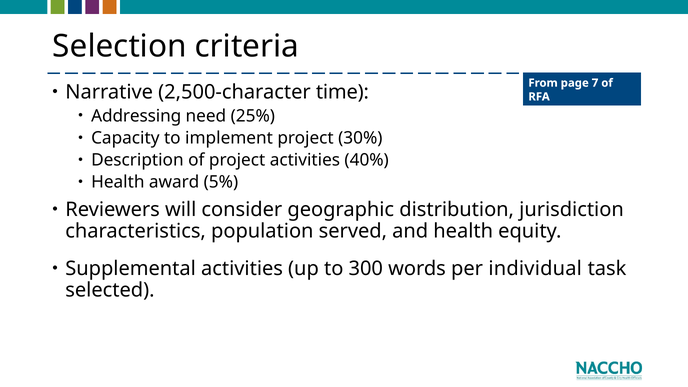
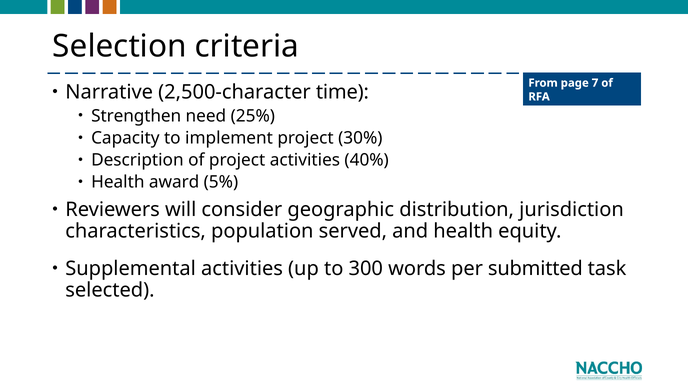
Addressing: Addressing -> Strengthen (136, 116)
individual: individual -> submitted (535, 269)
